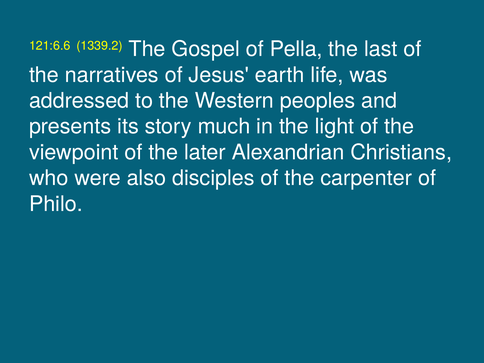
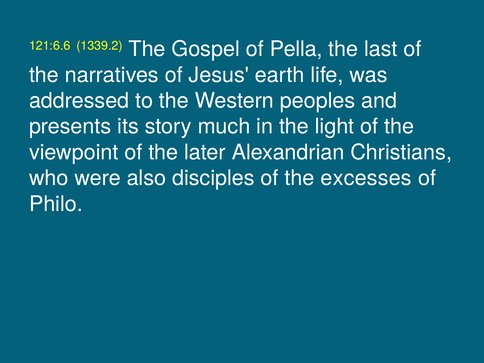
carpenter: carpenter -> excesses (366, 178)
